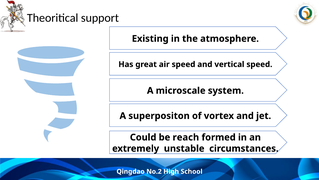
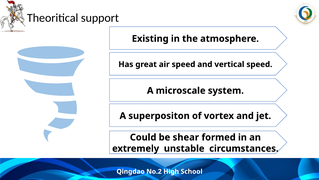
reach: reach -> shear (186, 137)
